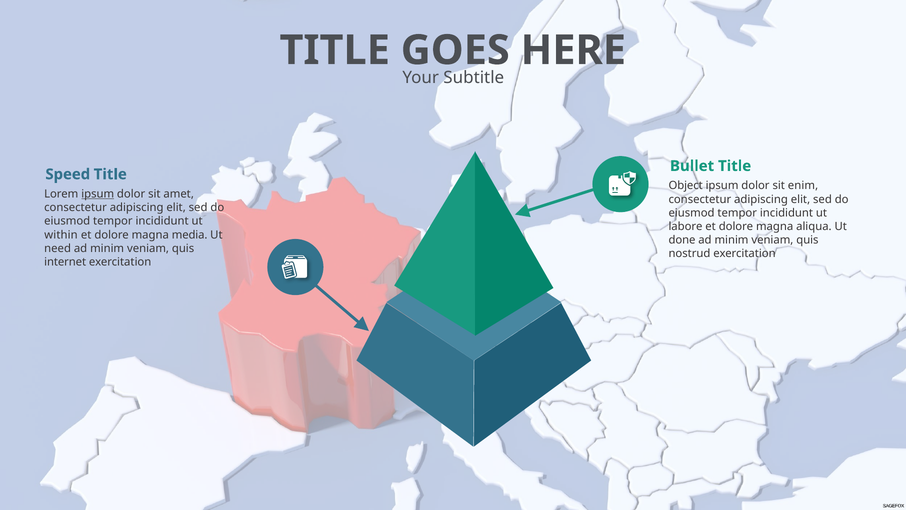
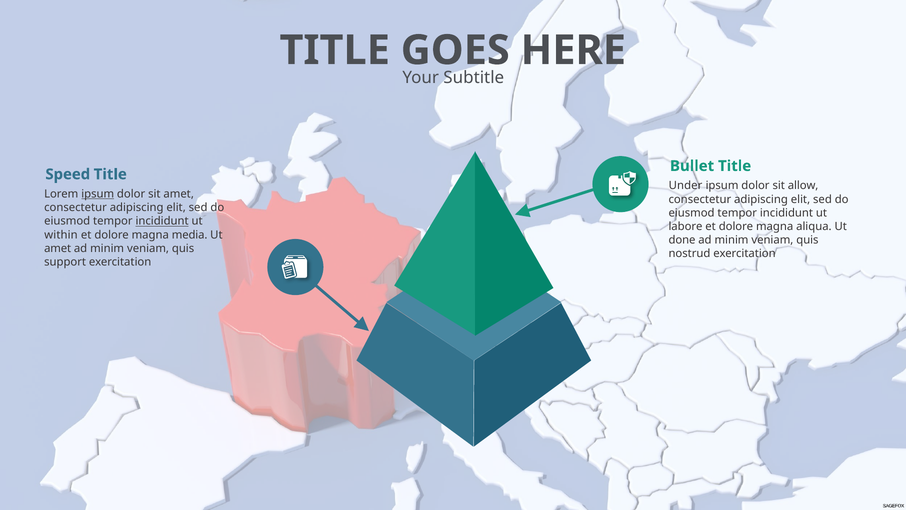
Object: Object -> Under (686, 186)
enim: enim -> allow (803, 186)
incididunt underline: none -> present (162, 221)
need: need -> amet (58, 248)
internet: internet -> support (65, 262)
